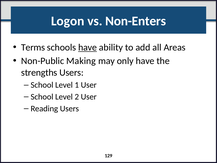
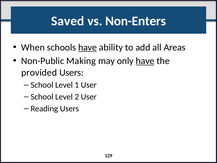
Logon: Logon -> Saved (68, 21)
Terms: Terms -> When (33, 47)
have underline: none -> present (145, 61)
strengths: strengths -> provided (39, 72)
